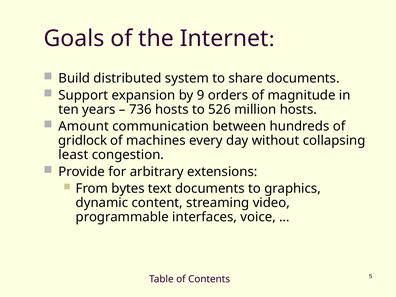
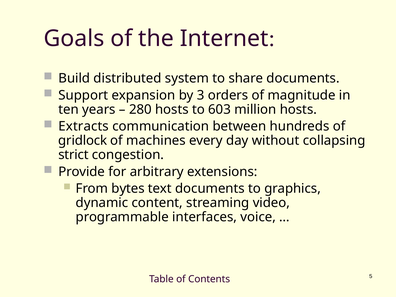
9: 9 -> 3 (201, 95)
736: 736 -> 280 (140, 109)
526: 526 -> 603 (220, 109)
Amount: Amount -> Extracts (84, 126)
least: least -> strict (73, 155)
